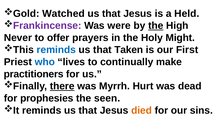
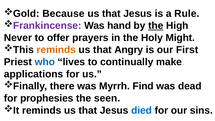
Watched: Watched -> Because (63, 14)
Held: Held -> Rule (187, 14)
were: were -> hand (119, 26)
reminds colour: blue -> orange (56, 50)
Taken: Taken -> Angry (129, 50)
practitioners: practitioners -> applications (34, 74)
there underline: present -> none (62, 86)
Hurt: Hurt -> Find (143, 86)
died colour: orange -> blue (142, 110)
